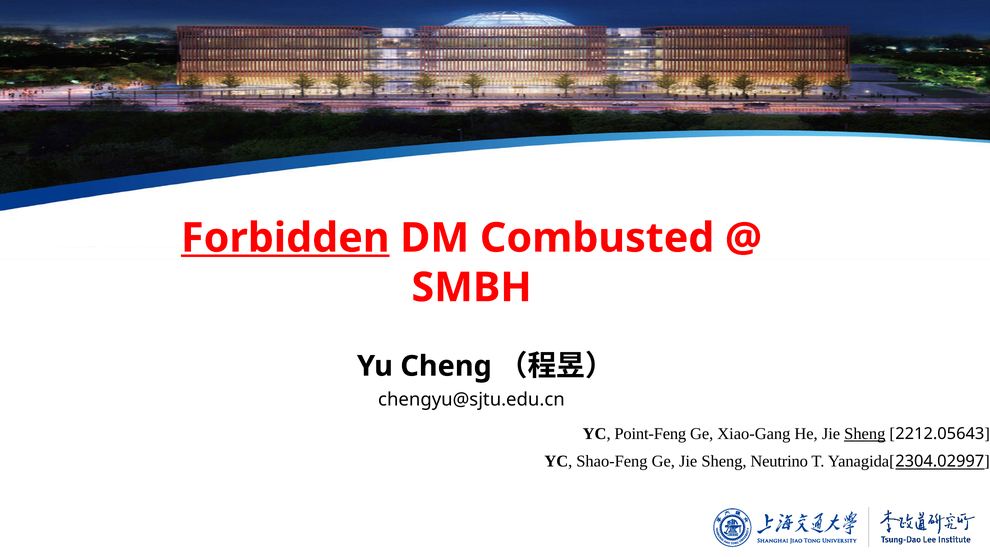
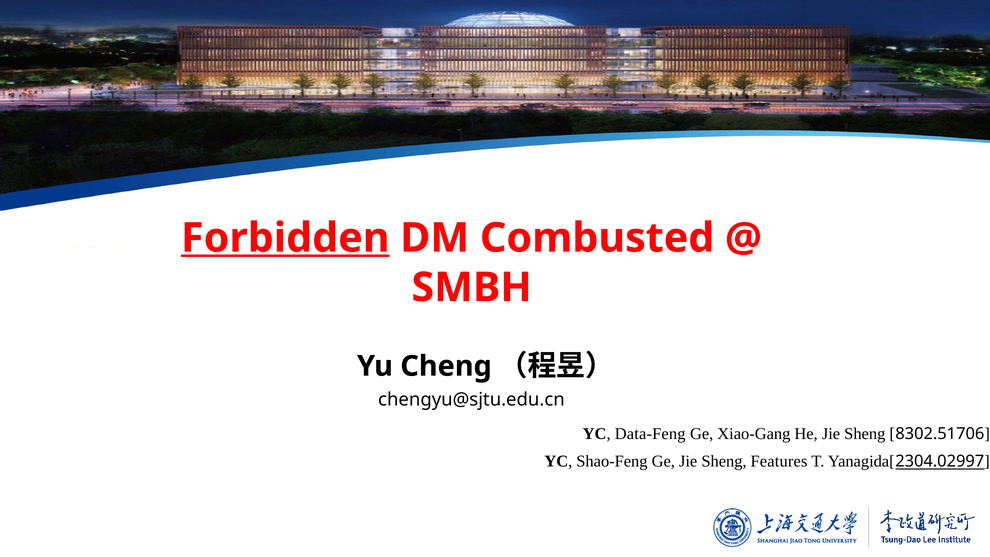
Point-Feng: Point-Feng -> Data-Feng (650, 434)
Sheng underline: present -> none (865, 434)
2212.05643: 2212.05643 -> 8302.51706 (940, 434)
Neutrino: Neutrino -> Features (779, 461)
